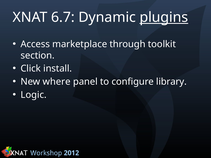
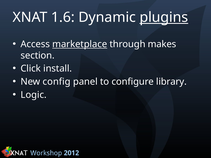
6.7: 6.7 -> 1.6 (63, 17)
marketplace underline: none -> present (80, 44)
toolkit: toolkit -> makes (162, 44)
where: where -> config (57, 82)
